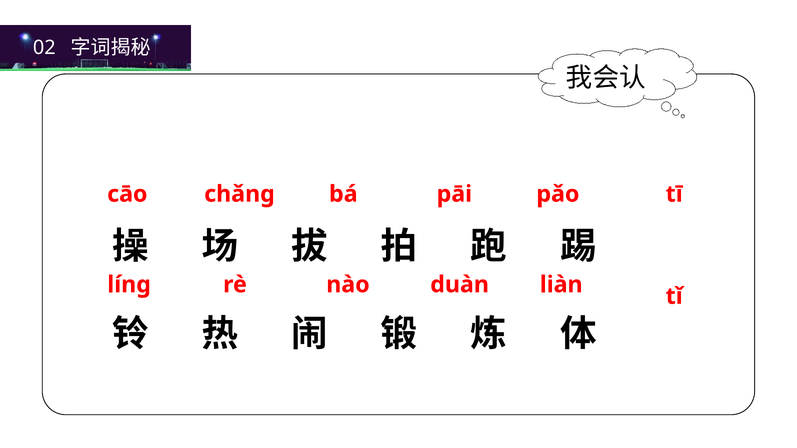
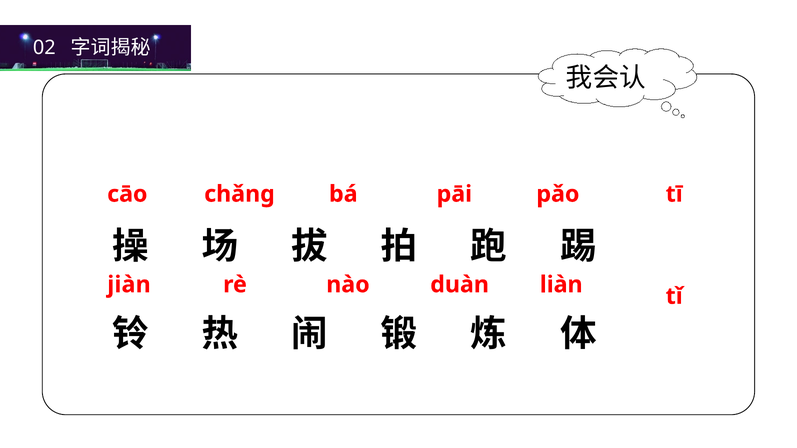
línɡ: línɡ -> jiàn (129, 285)
